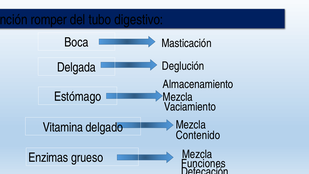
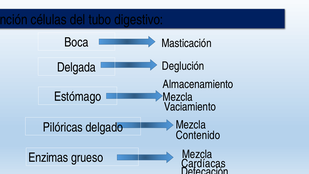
romper: romper -> células (49, 20)
Vitamina: Vitamina -> Pilóricas (63, 127)
Funciones: Funciones -> Cardíacas (203, 163)
